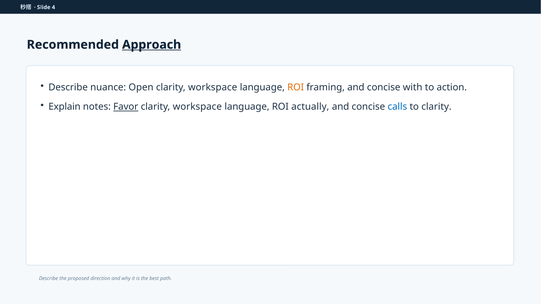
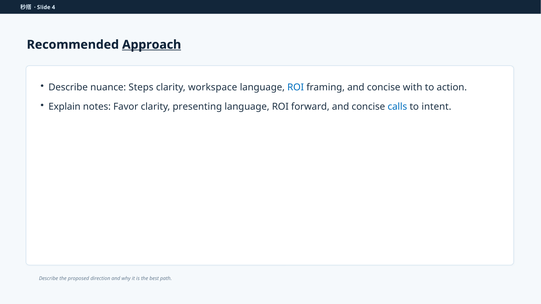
Open: Open -> Steps (141, 88)
ROI colour: orange -> blue (296, 88)
Favor underline: present -> none (126, 107)
workspace: workspace -> presenting (197, 107)
actually: actually -> forward (310, 107)
to clarity: clarity -> intent (436, 107)
